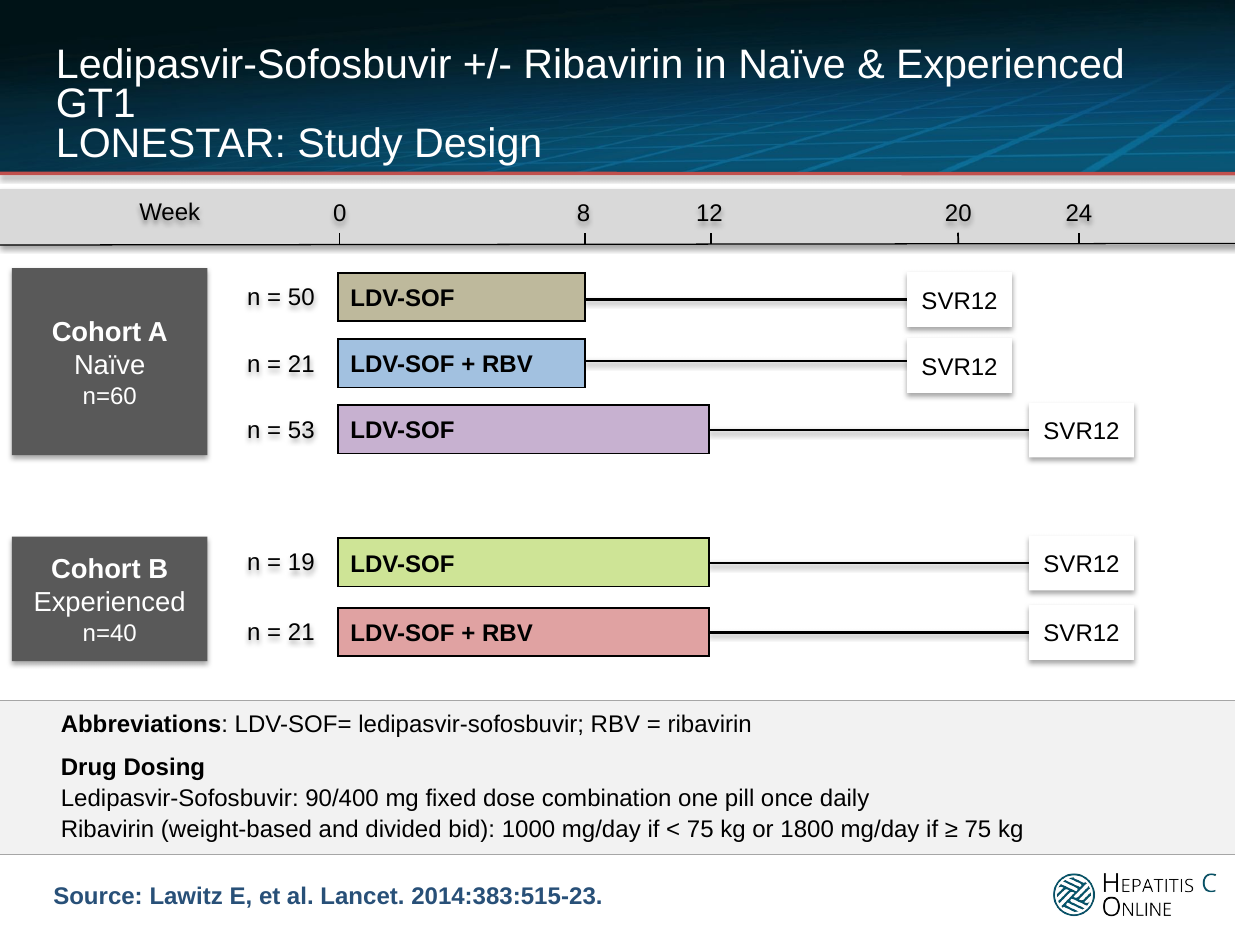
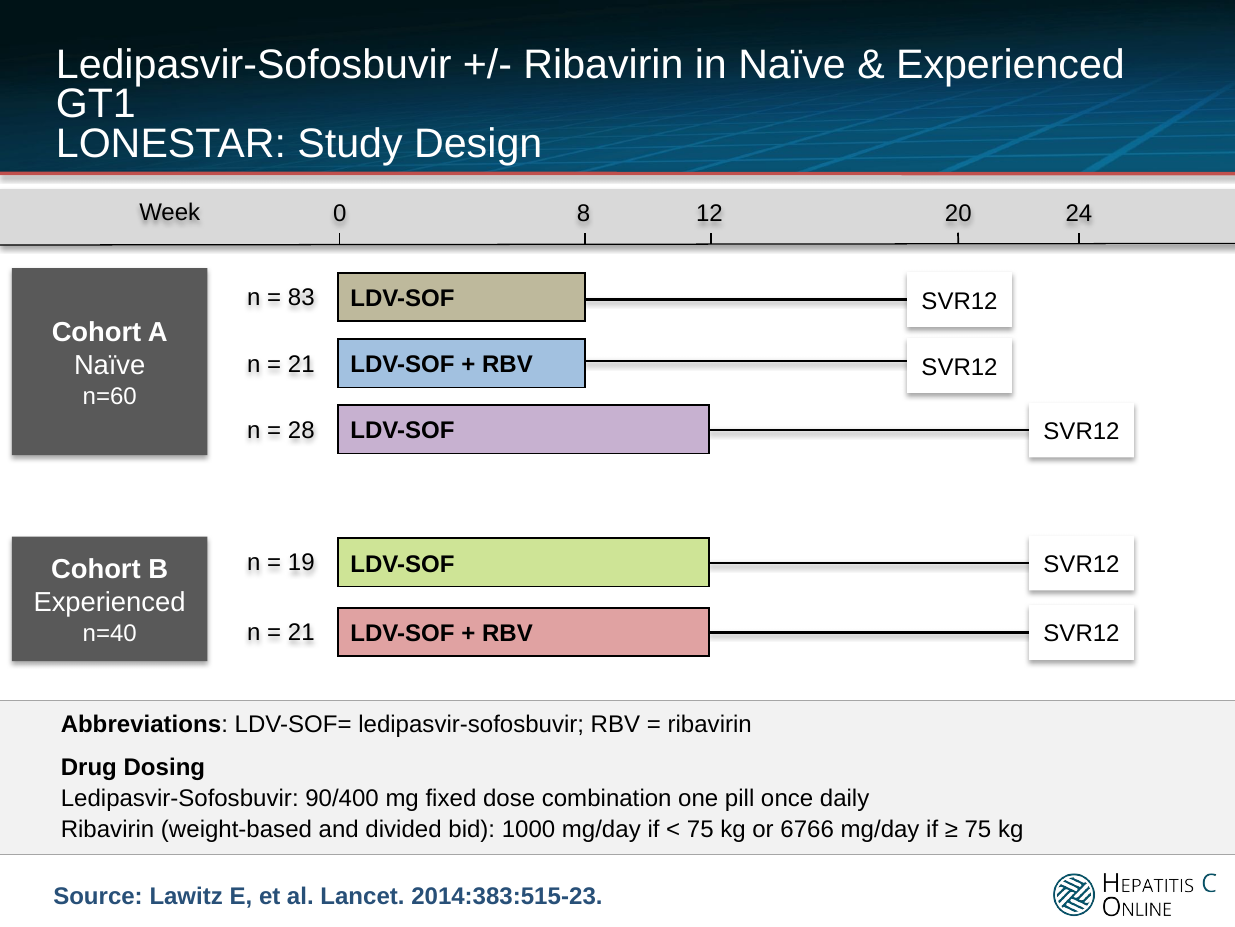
50: 50 -> 83 (301, 297)
53: 53 -> 28 (301, 430)
1800: 1800 -> 6766 (807, 829)
